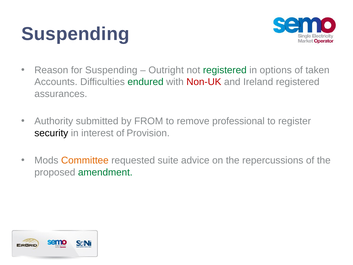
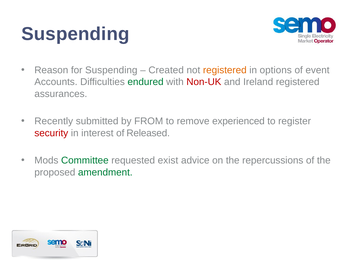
Outright: Outright -> Created (166, 70)
registered colour: green -> orange (225, 70)
taken: taken -> event (318, 70)
Authority: Authority -> Recently (54, 121)
professional: professional -> experienced (238, 121)
security colour: black -> red (51, 133)
Provision: Provision -> Released (148, 133)
Committee colour: orange -> green (85, 160)
suite: suite -> exist (168, 160)
